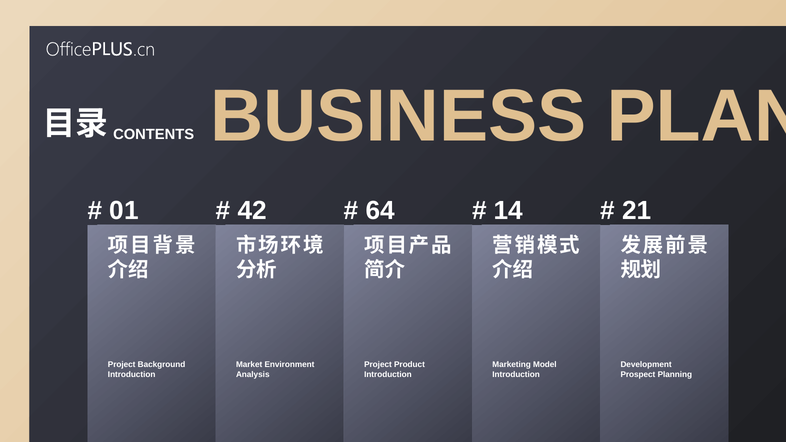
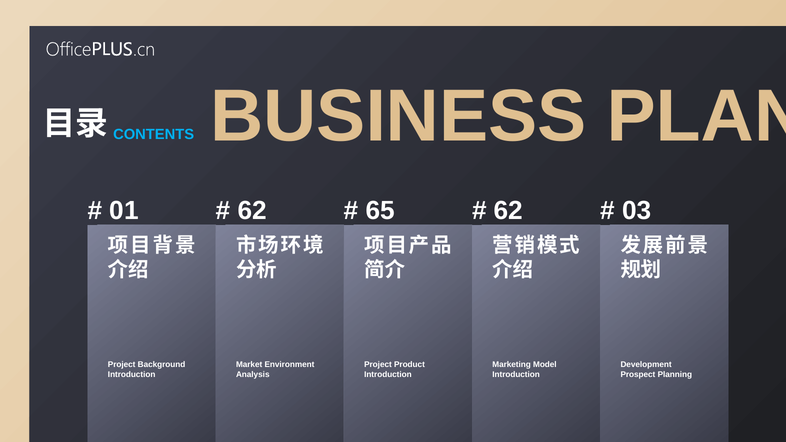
CONTENTS colour: white -> light blue (154, 134)
42: 42 -> 62 (252, 211)
64: 64 -> 65 (380, 211)
14: 14 -> 62 (508, 211)
21: 21 -> 03 (637, 211)
